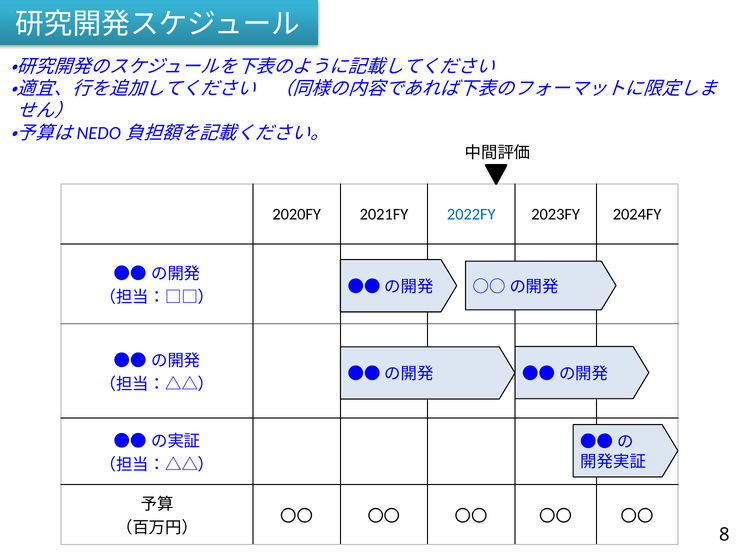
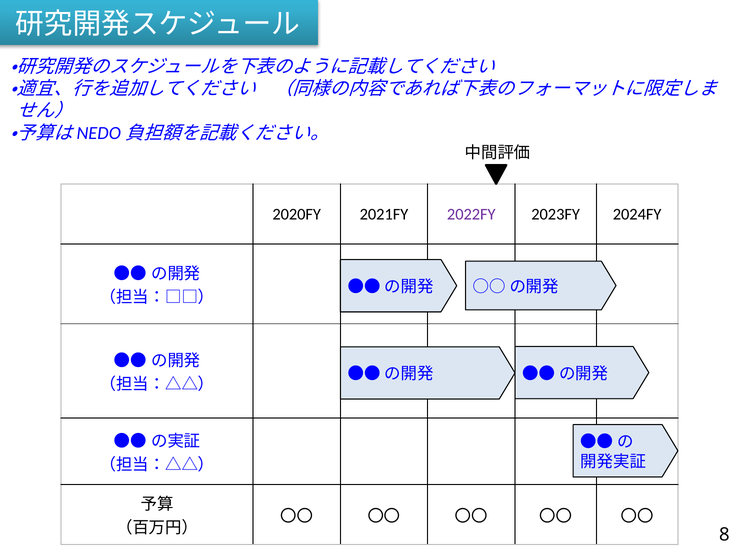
2022FY colour: blue -> purple (471, 214)
